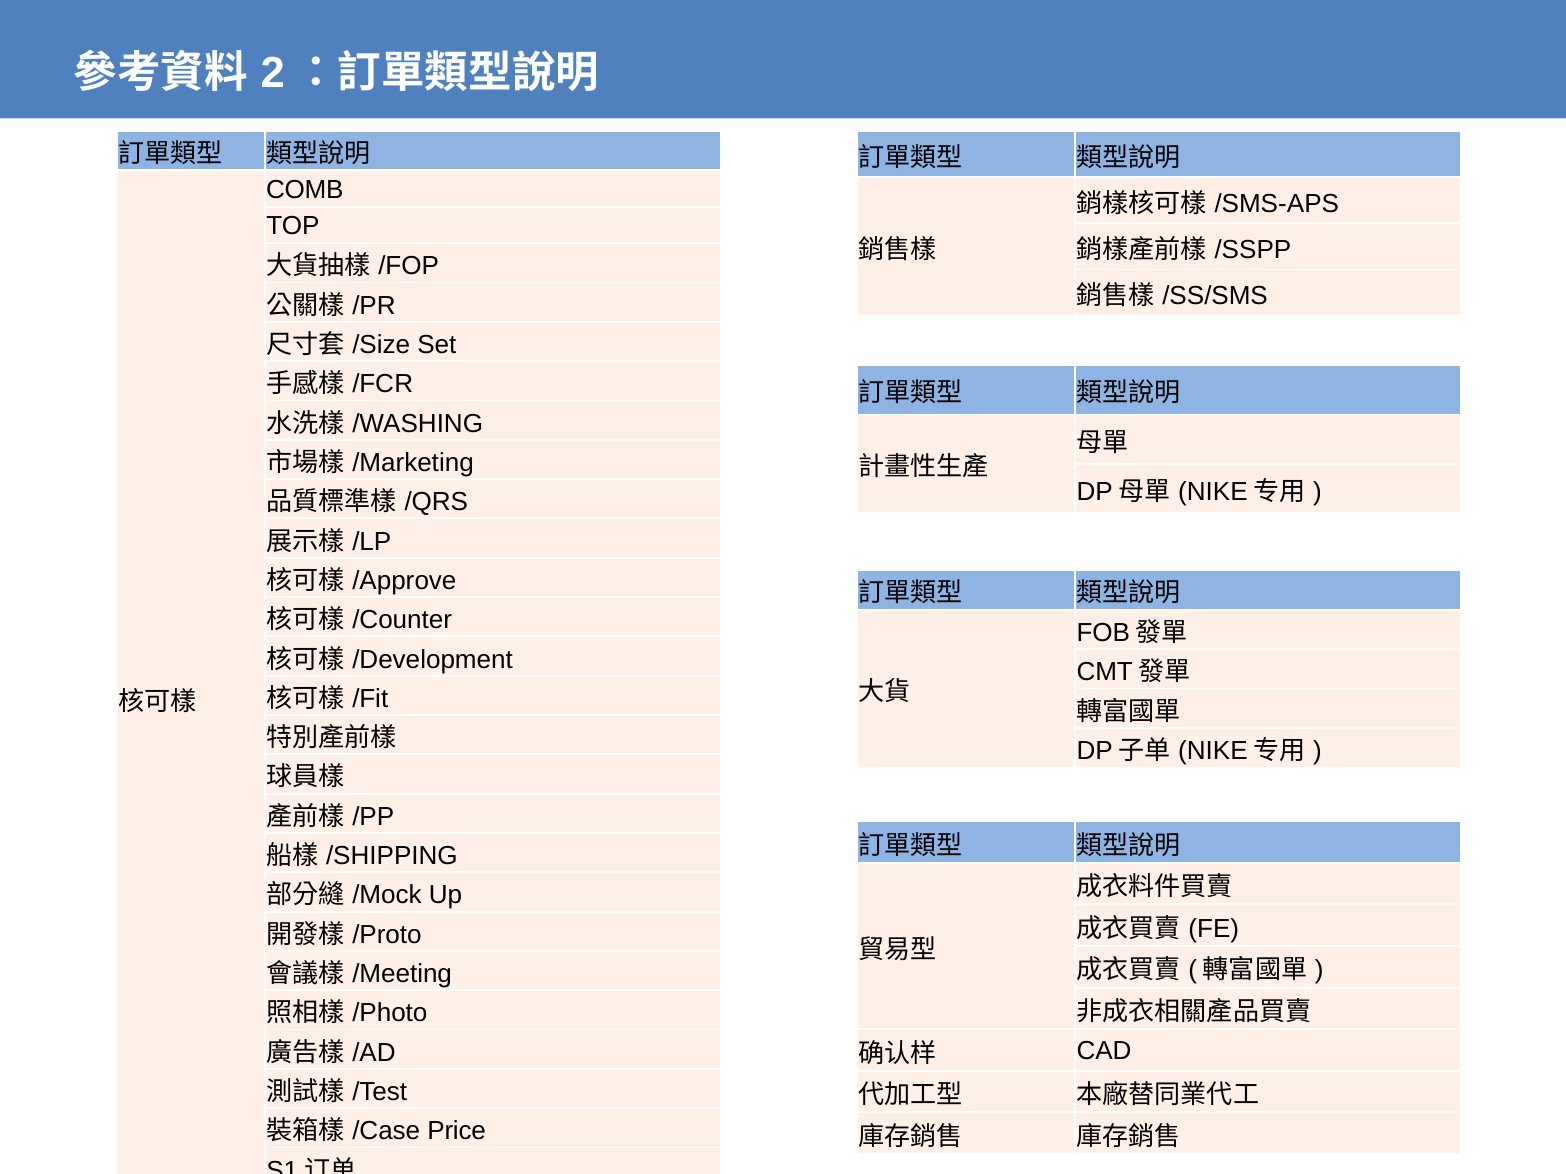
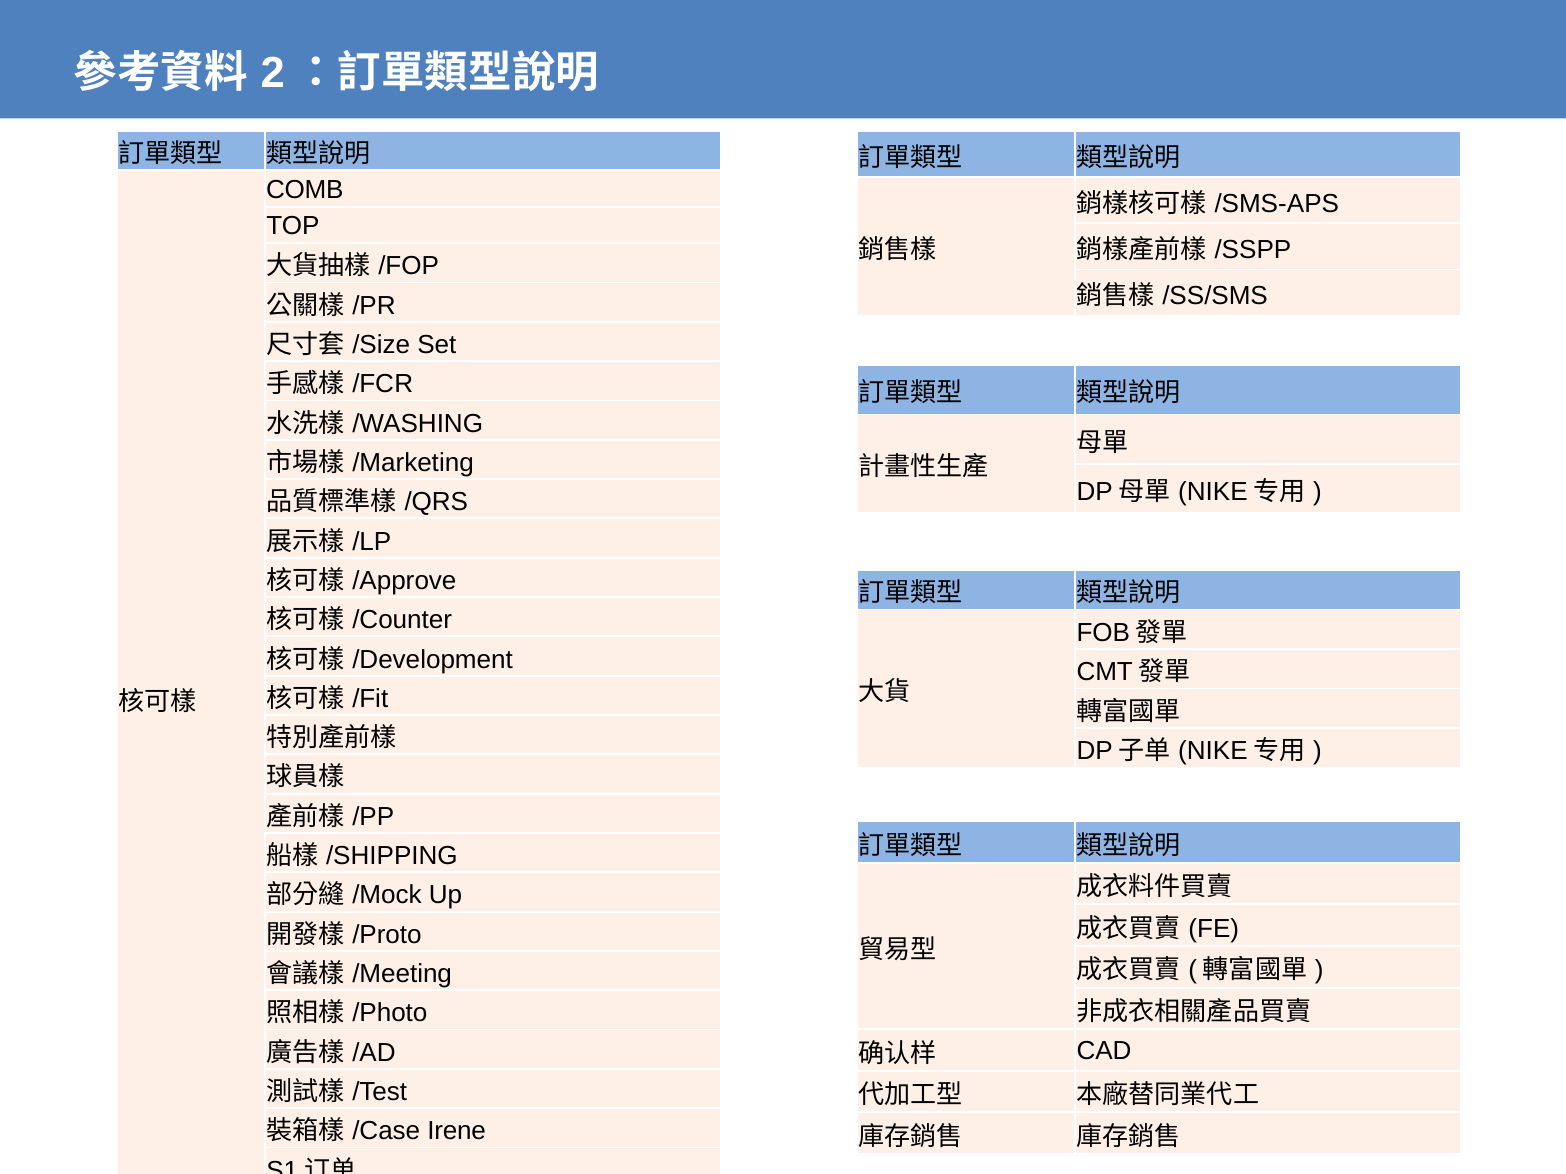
Price: Price -> Irene (457, 1132)
